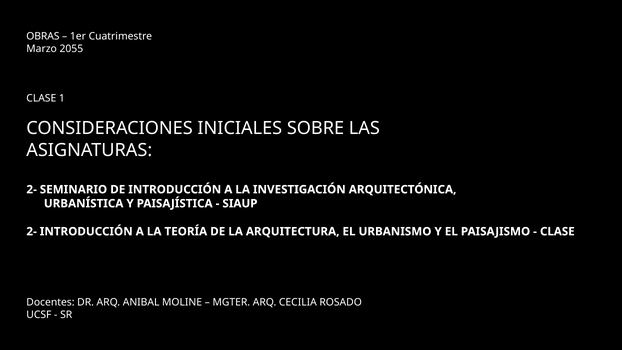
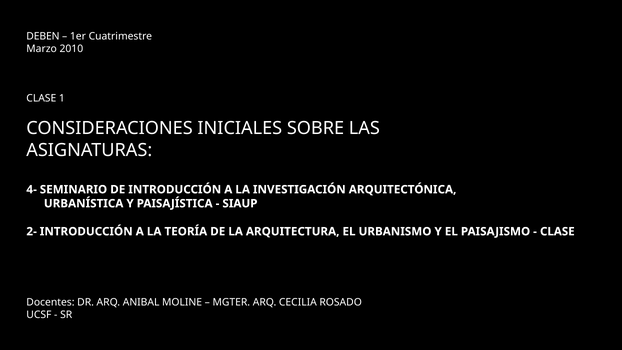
OBRAS: OBRAS -> DEBEN (43, 36)
2055: 2055 -> 2010 (71, 49)
2-: 2- -> 4- (32, 189)
